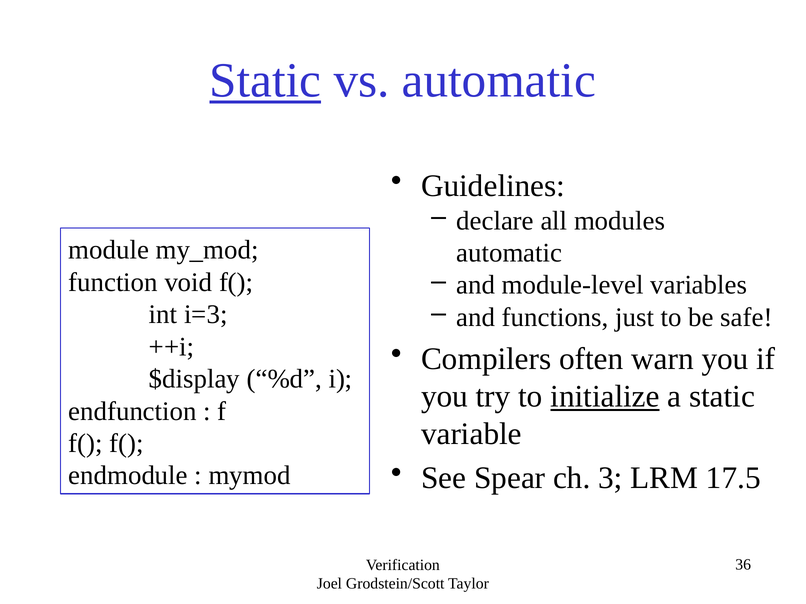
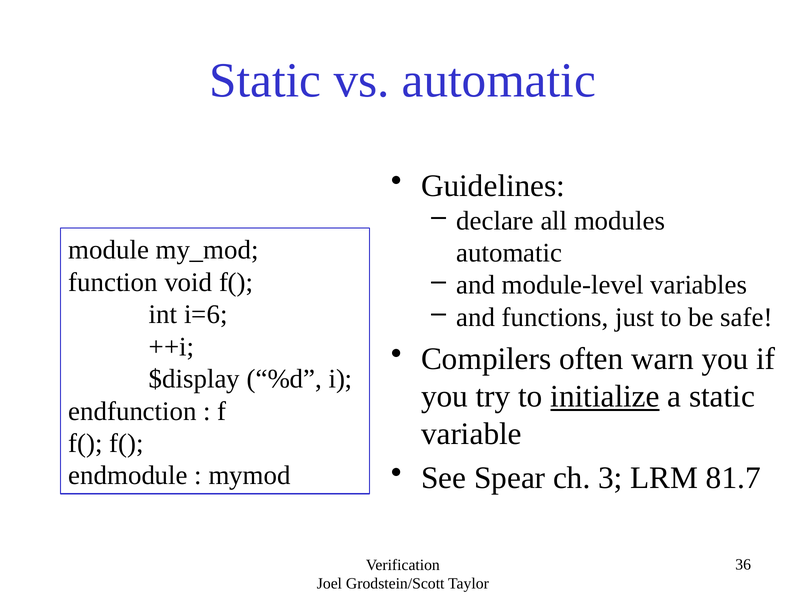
Static underline: present -> none (265, 81)
i=3: i=3 -> i=6 (206, 315)
17.5: 17.5 -> 81.7 (733, 478)
